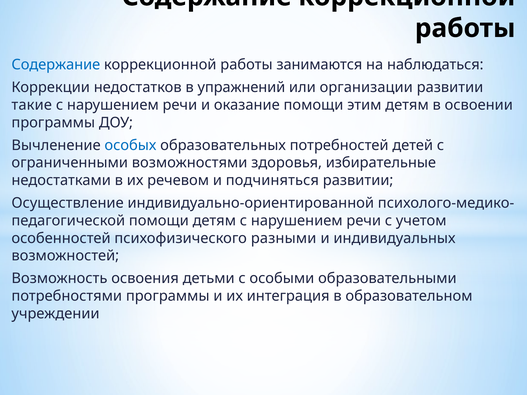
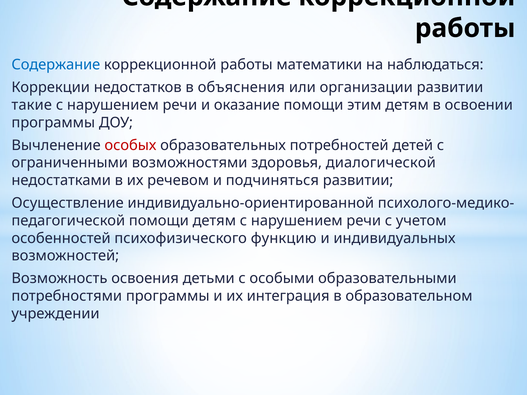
занимаются: занимаются -> математики (319, 65)
упражнений: упражнений -> объяснения (241, 88)
особых colour: blue -> red (130, 145)
избирательные: избирательные -> диалогической (381, 163)
разными: разными -> функцию (284, 238)
